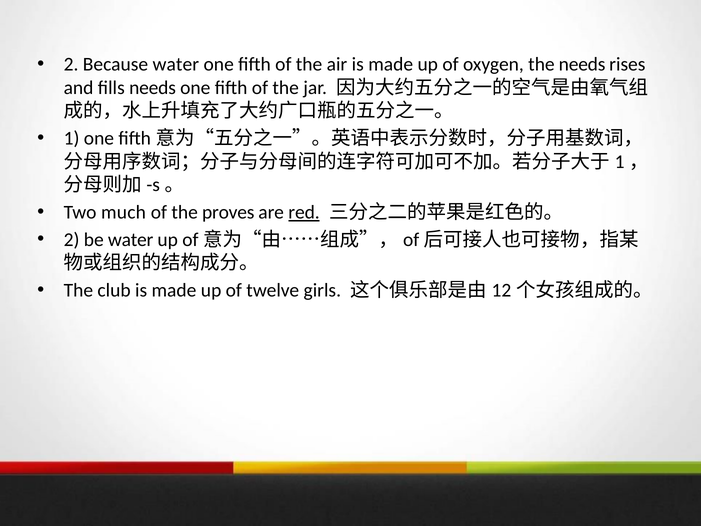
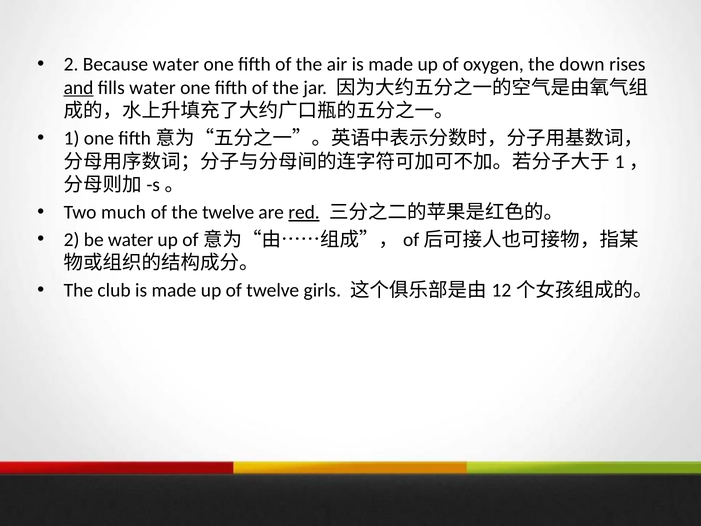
the needs: needs -> down (582, 64)
and underline: none -> present (79, 88)
fills needs: needs -> water (152, 88)
the proves: proves -> twelve (228, 212)
